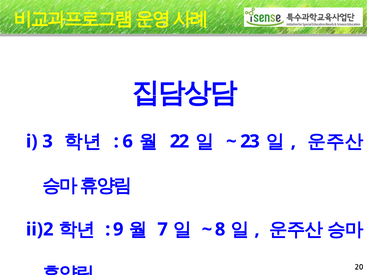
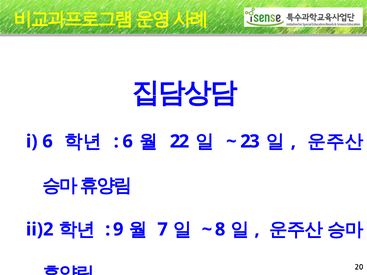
3: 3 -> 6 (48, 142)
